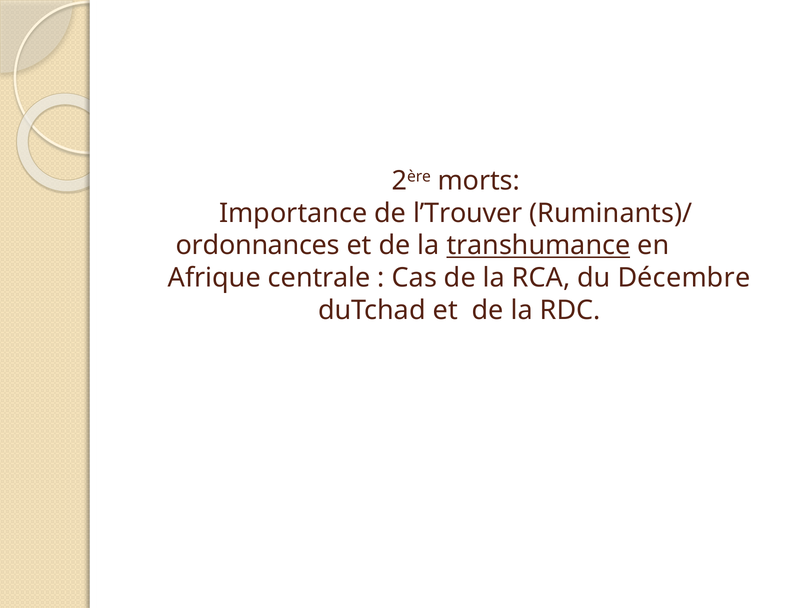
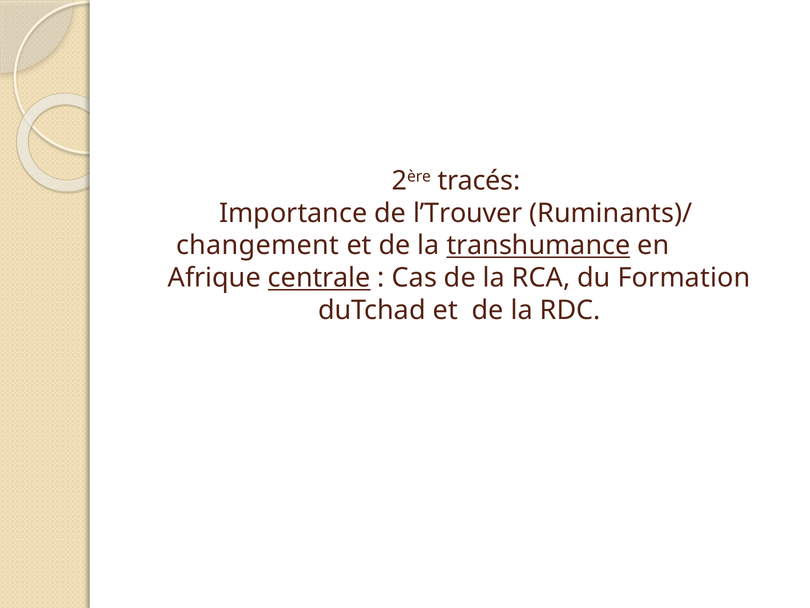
morts: morts -> tracés (479, 181)
ordonnances: ordonnances -> changement (258, 245)
centrale underline: none -> present (319, 278)
Décembre: Décembre -> Formation (684, 278)
